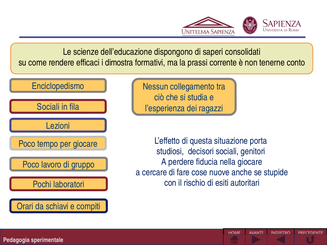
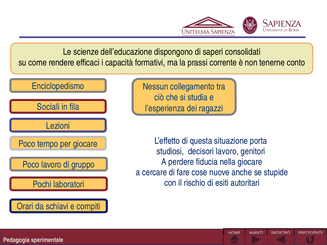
dimostra: dimostra -> capacità (119, 63)
decisori sociali: sociali -> lavoro (227, 152)
